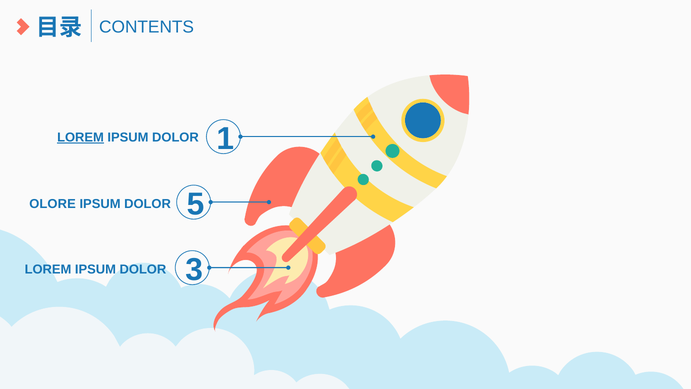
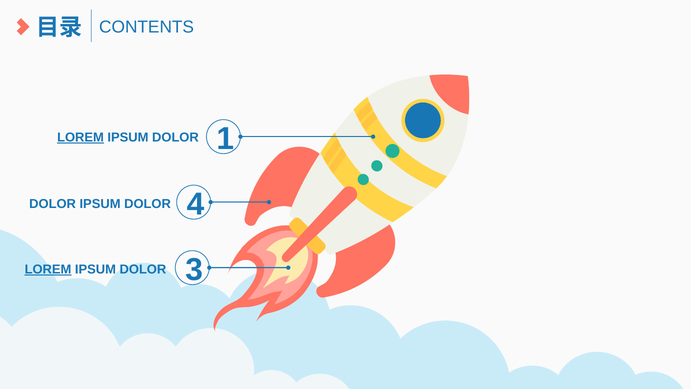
OLORE: OLORE -> DOLOR (53, 204)
5: 5 -> 4 (195, 204)
LOREM underline: none -> present (48, 269)
